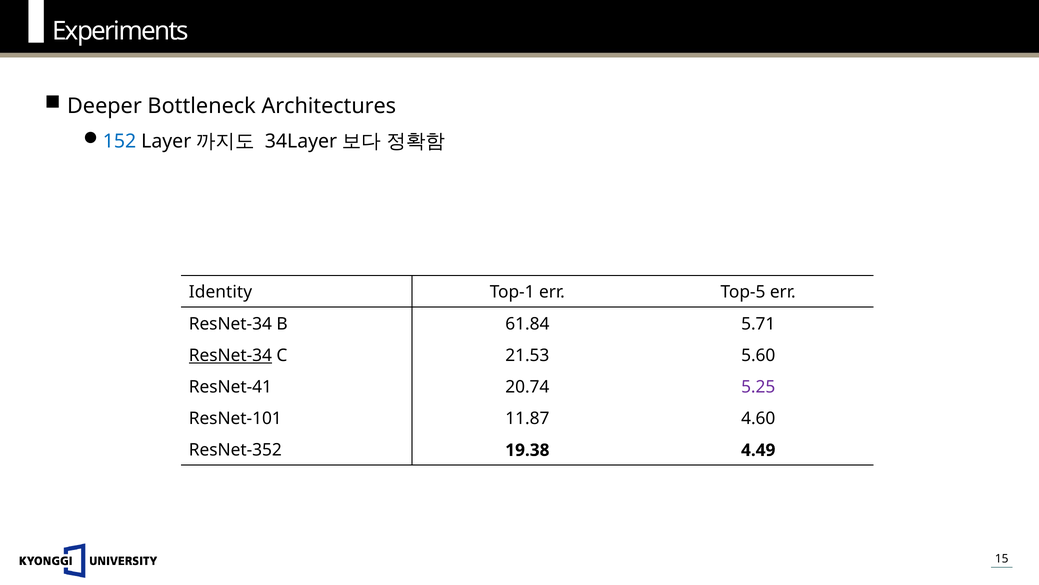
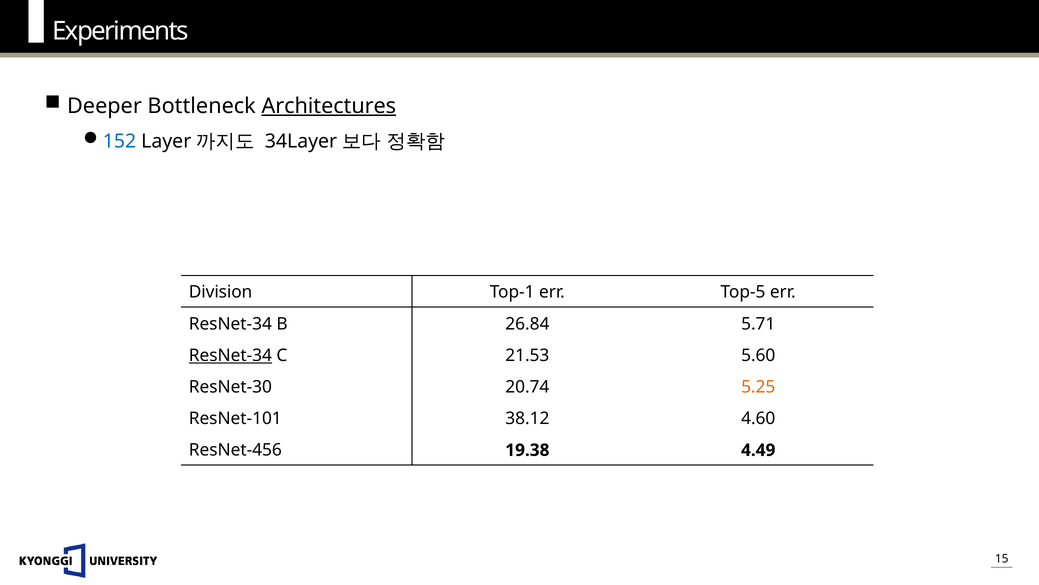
Architectures underline: none -> present (329, 106)
Identity: Identity -> Division (221, 292)
61.84: 61.84 -> 26.84 (527, 324)
ResNet-41: ResNet-41 -> ResNet-30 (230, 387)
5.25 colour: purple -> orange (758, 387)
11.87: 11.87 -> 38.12 (527, 418)
ResNet-352: ResNet-352 -> ResNet-456 (235, 450)
